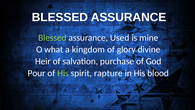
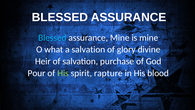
Blessed colour: light green -> light blue (52, 38)
assurance Used: Used -> Mine (120, 38)
a kingdom: kingdom -> salvation (88, 49)
